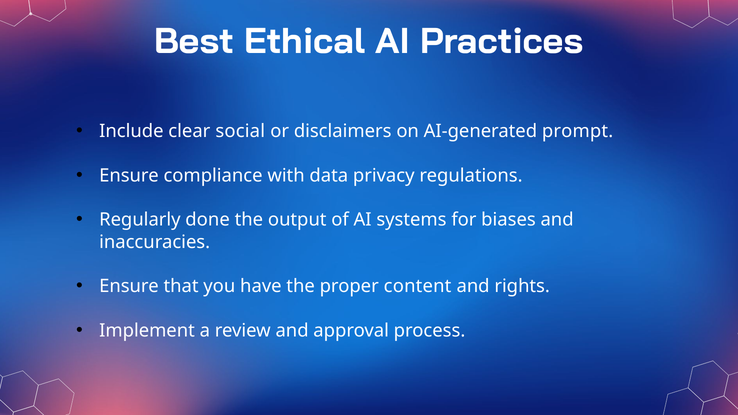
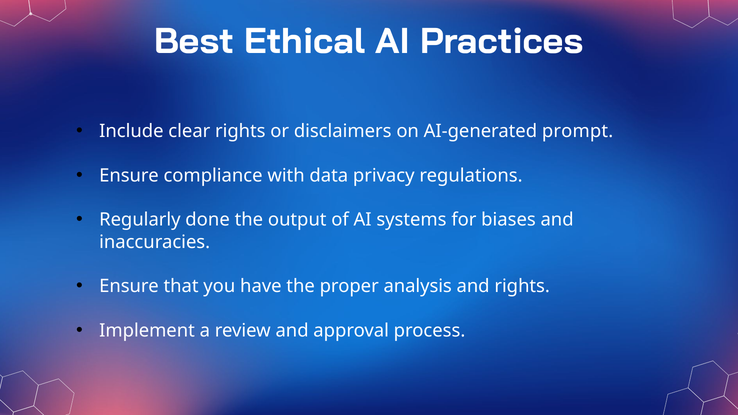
clear social: social -> rights (240, 131)
content: content -> analysis (418, 286)
